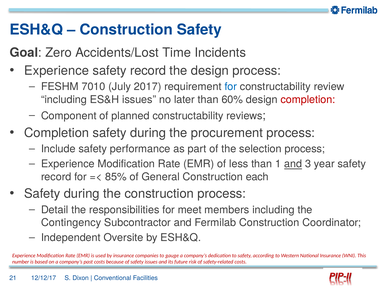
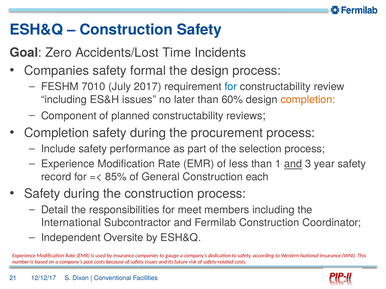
Experience: Experience -> Companies (57, 71)
record: record -> formal (148, 71)
completion colour: red -> orange (308, 100)
Contingency: Contingency -> International (71, 223)
